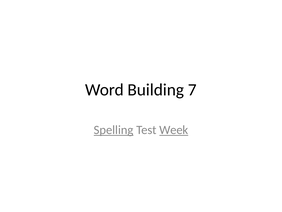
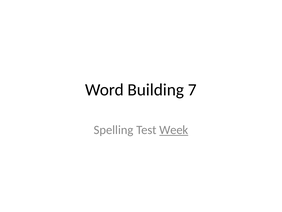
Spelling underline: present -> none (114, 130)
